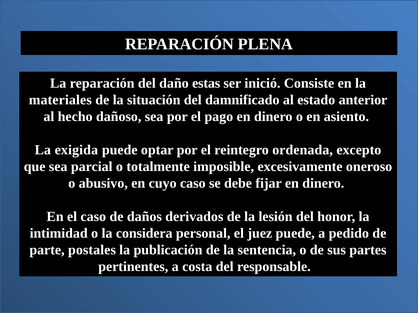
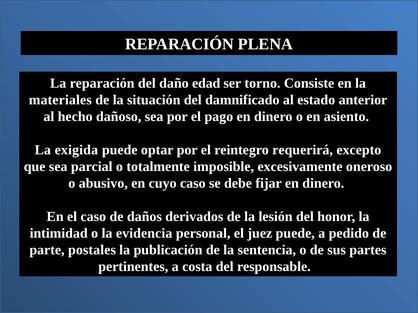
estas: estas -> edad (206, 83)
inició: inició -> torno (262, 83)
ordenada: ordenada -> requerirá (303, 150)
considera: considera -> evidencia (144, 234)
